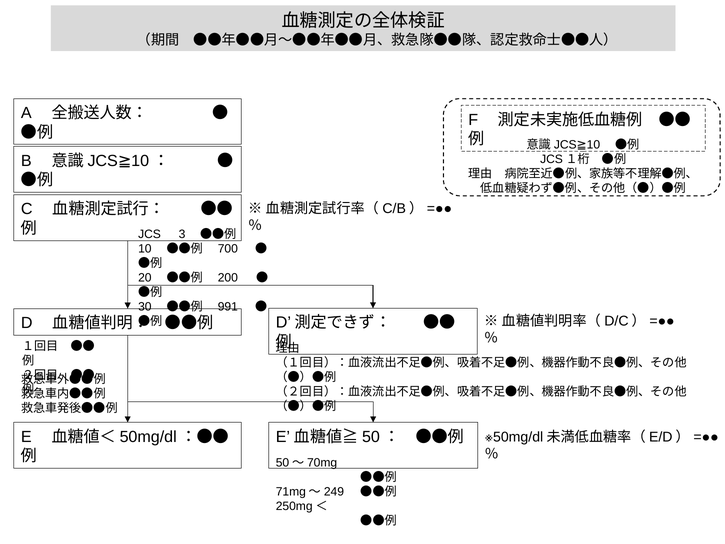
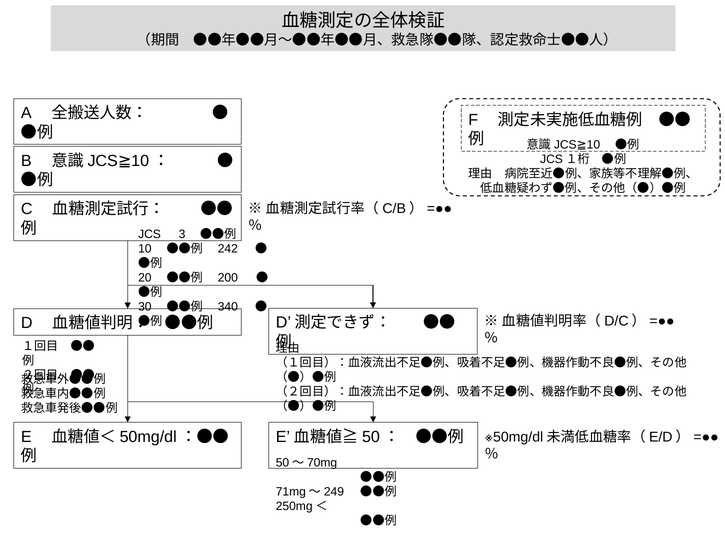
700: 700 -> 242 (228, 249)
991: 991 -> 340 (228, 307)
